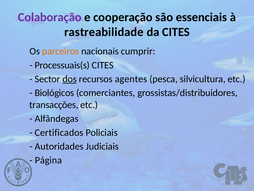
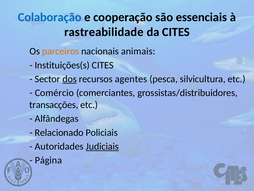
Colaboração colour: purple -> blue (50, 17)
cumprir: cumprir -> animais (138, 51)
Processuais(s: Processuais(s -> Instituições(s (62, 65)
Biológicos: Biológicos -> Comércio (54, 93)
Certificados: Certificados -> Relacionado (59, 132)
Judiciais underline: none -> present (102, 146)
